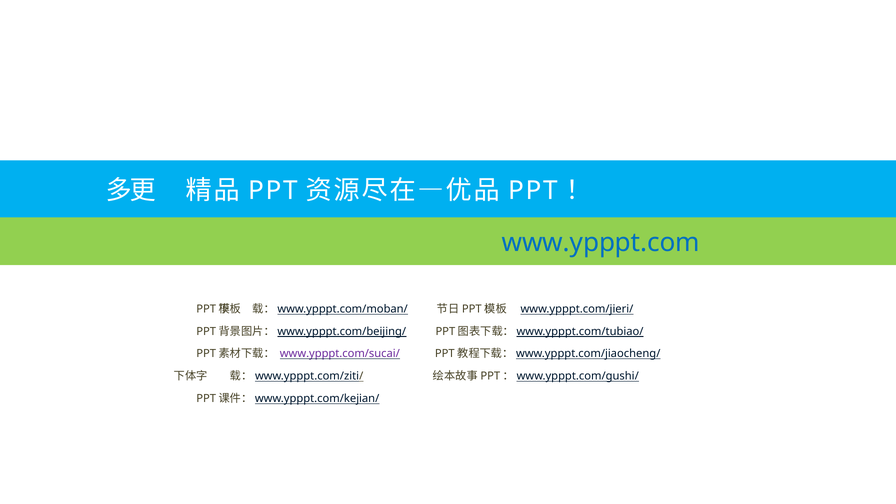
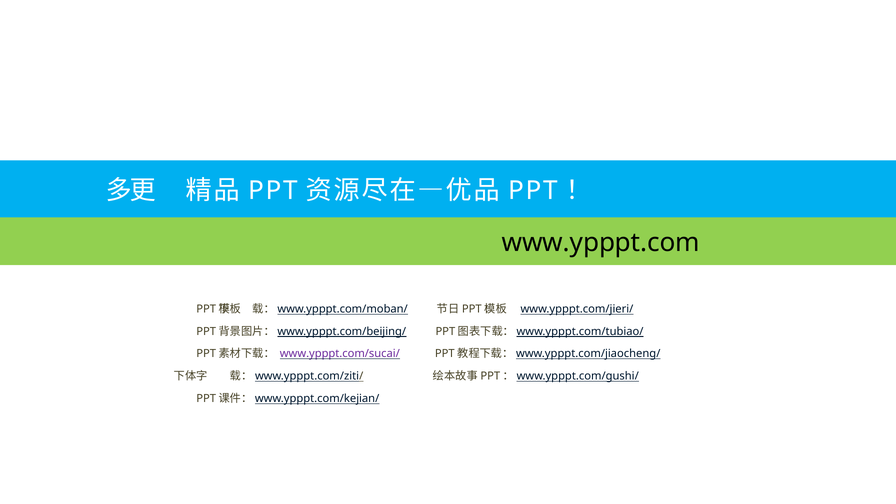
www.ypppt.com colour: blue -> black (601, 243)
